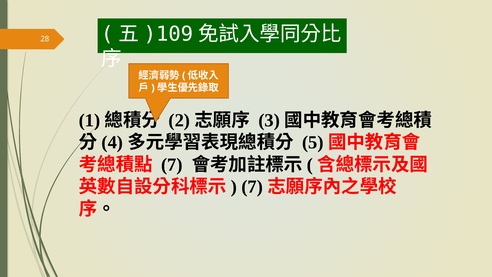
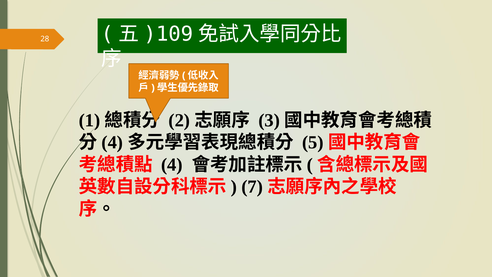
7: 7 -> 4 (172, 165)
